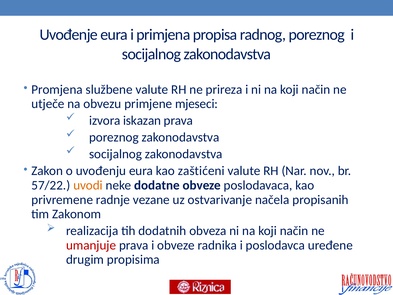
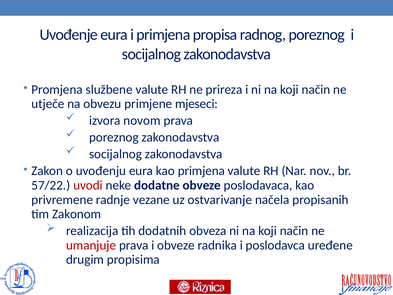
iskazan: iskazan -> novom (142, 121)
kao zaštićeni: zaštićeni -> primjena (201, 171)
uvodi colour: orange -> red (88, 185)
